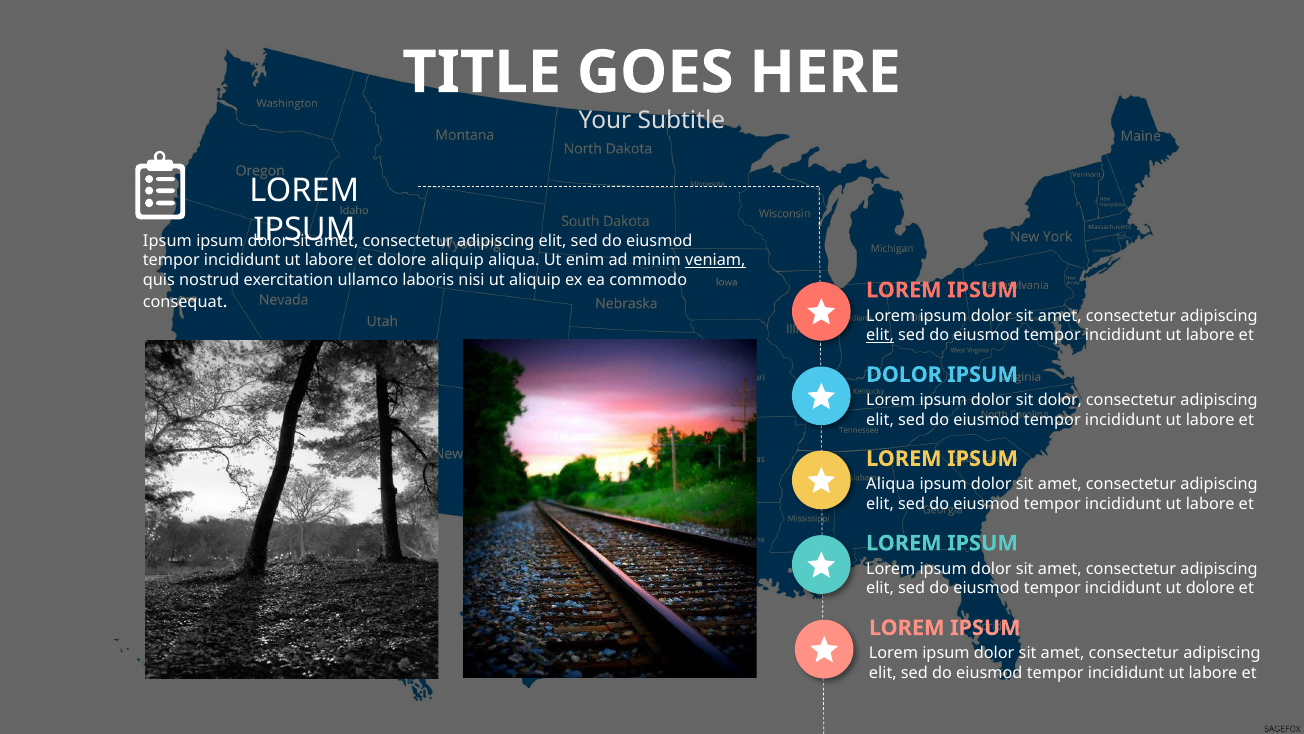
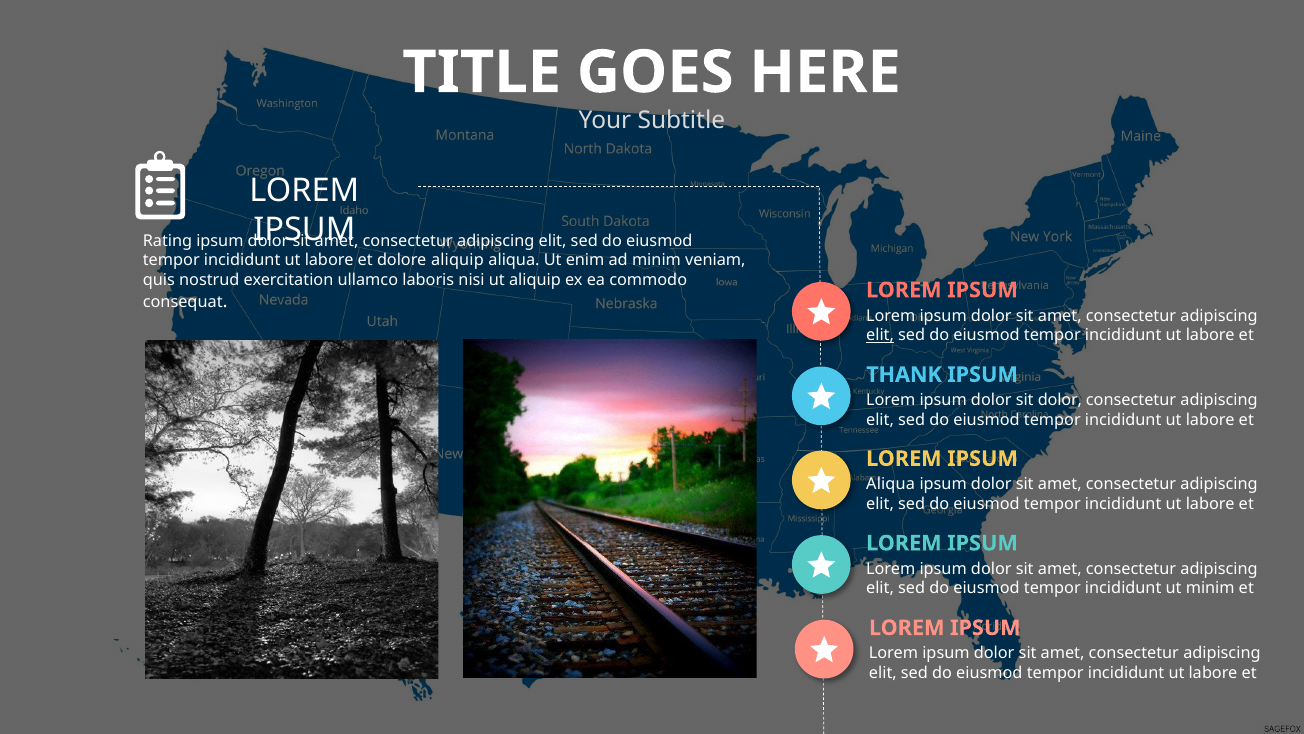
Ipsum: Ipsum -> Rating (167, 241)
veniam underline: present -> none (715, 260)
DOLOR: DOLOR -> THANK (904, 374)
ut dolore: dolore -> minim (1210, 588)
